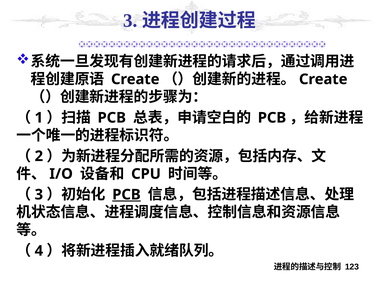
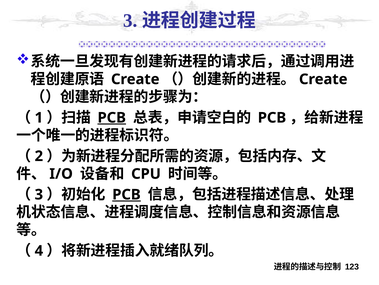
PCB underline: none -> present (112, 117)
